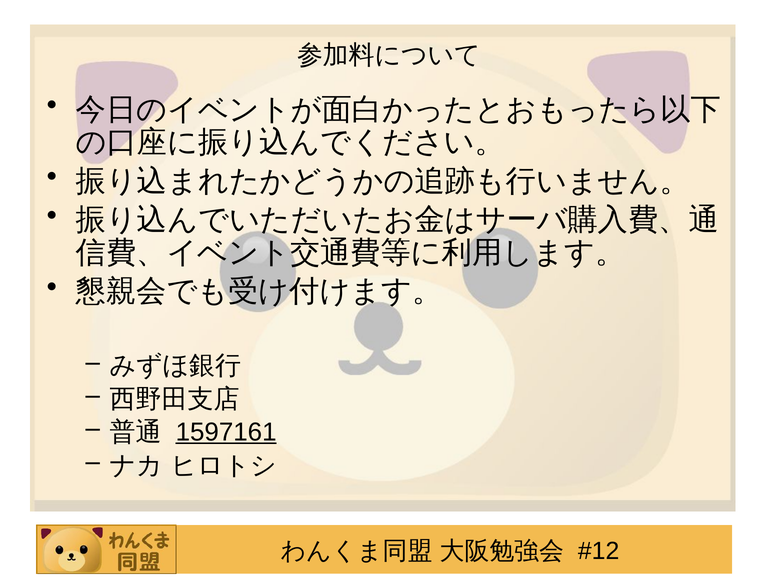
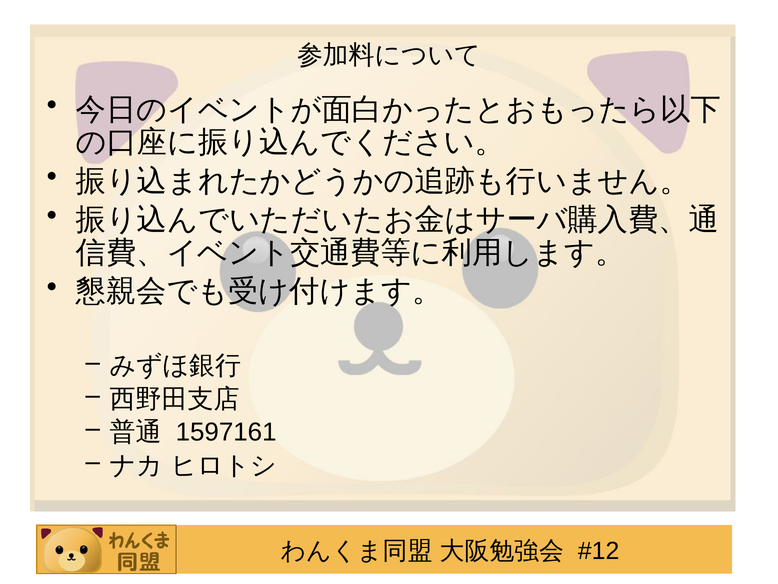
1597161 underline: present -> none (226, 432)
